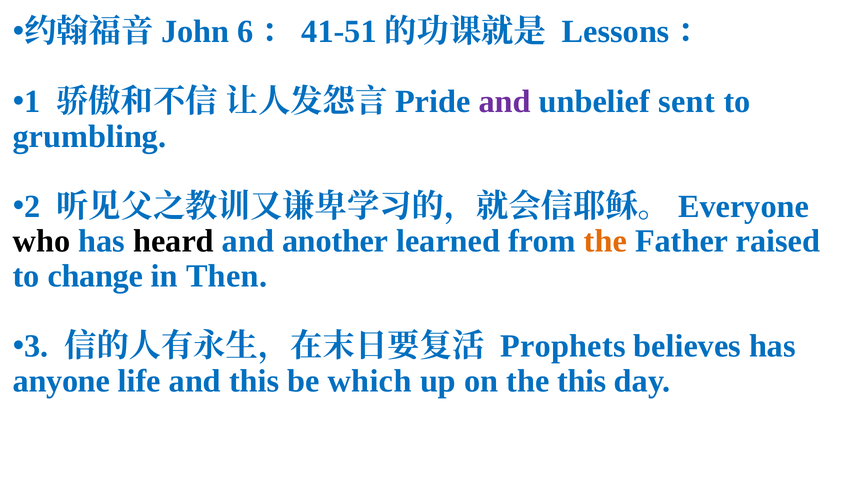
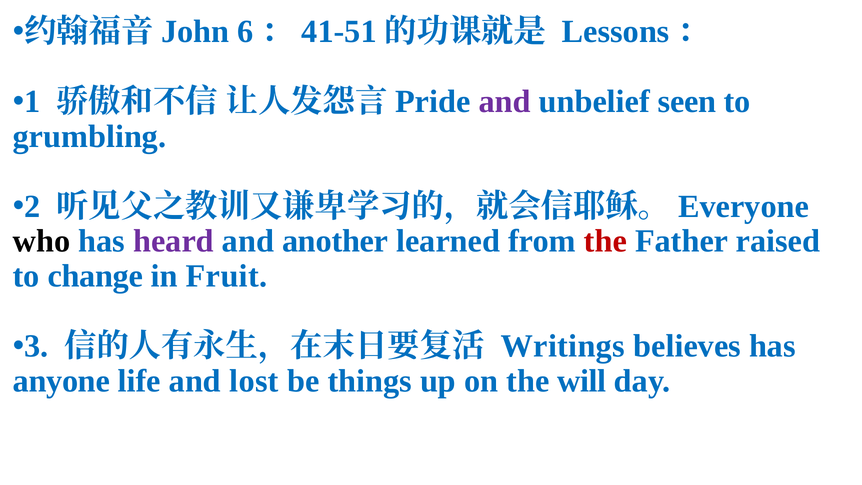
sent: sent -> seen (687, 102)
heard colour: black -> purple (173, 241)
the colour: orange -> red (605, 241)
Then: Then -> Fruit (227, 276)
Prophets: Prophets -> Writings (563, 346)
and this: this -> lost (254, 381)
which: which -> things (370, 381)
the this: this -> will (582, 381)
